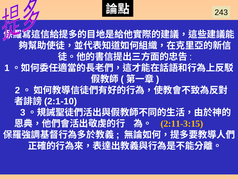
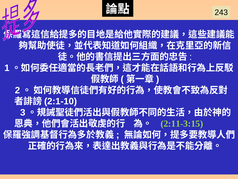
2:11-3:15 colour: yellow -> light green (182, 123)
